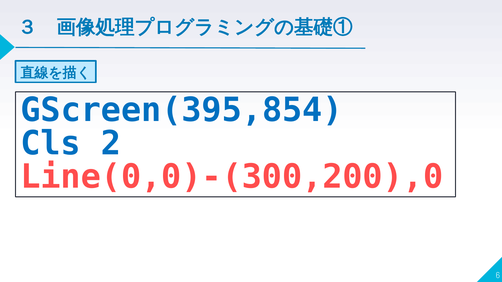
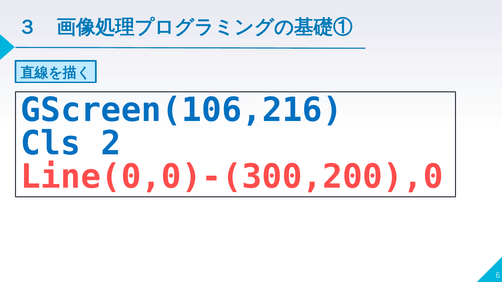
GScreen(395,854: GScreen(395,854 -> GScreen(106,216 (181, 110)
